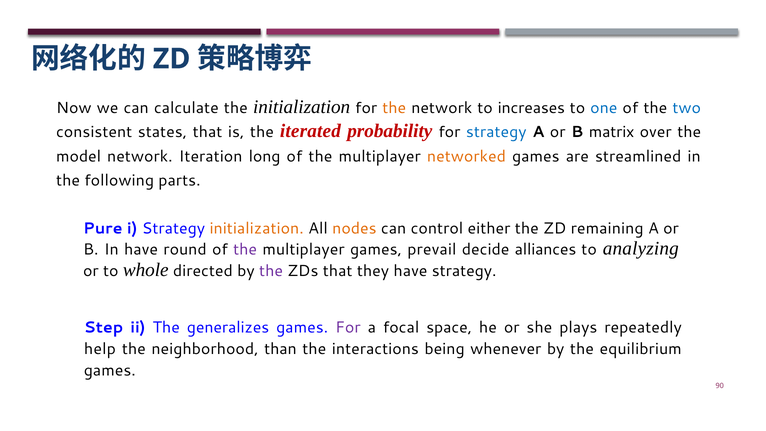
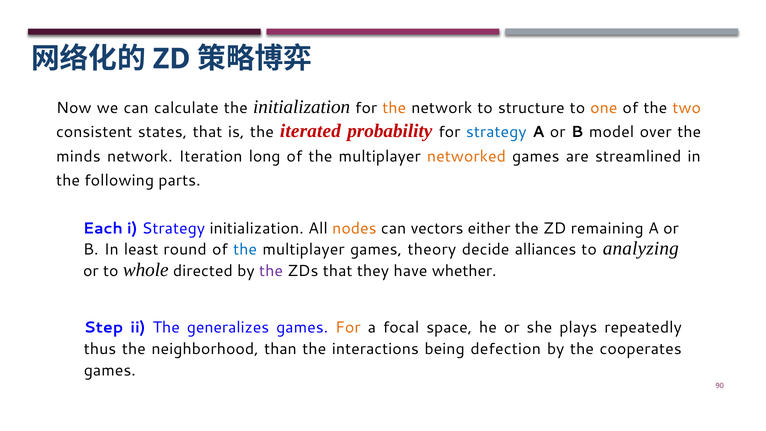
increases: increases -> structure (531, 108)
one colour: blue -> orange (604, 108)
two colour: blue -> orange (687, 108)
matrix: matrix -> model (612, 132)
model: model -> minds (78, 156)
Pure: Pure -> Each (103, 228)
initialization colour: orange -> black (257, 228)
control: control -> vectors (437, 228)
In have: have -> least (141, 249)
the colour: purple -> blue (245, 249)
prevail: prevail -> theory (432, 249)
have strategy: strategy -> whether (464, 271)
For colour: purple -> orange (348, 327)
help: help -> thus (100, 349)
whenever: whenever -> defection (506, 349)
equilibrium: equilibrium -> cooperates (641, 349)
